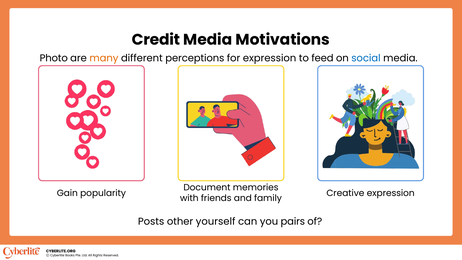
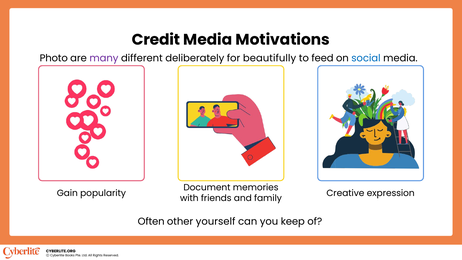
many colour: orange -> purple (104, 58)
perceptions: perceptions -> deliberately (195, 58)
for expression: expression -> beautifully (270, 58)
Posts: Posts -> Often (151, 222)
pairs: pairs -> keep (293, 222)
